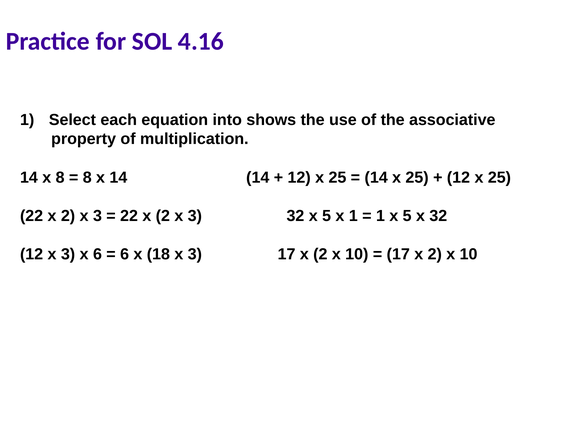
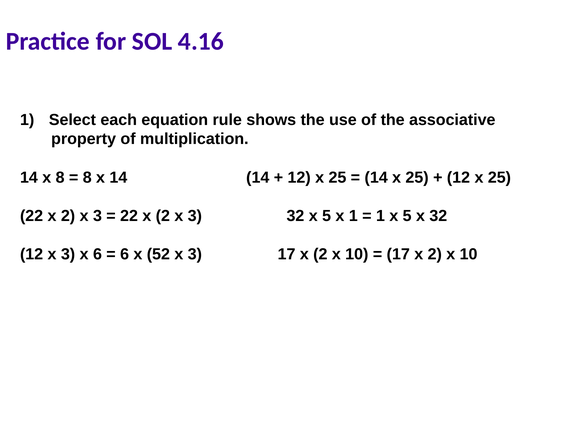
into: into -> rule (227, 120)
18: 18 -> 52 (158, 254)
